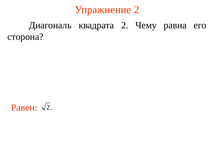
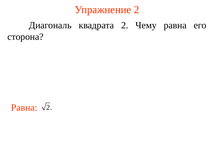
Равен: Равен -> Равна (24, 107)
